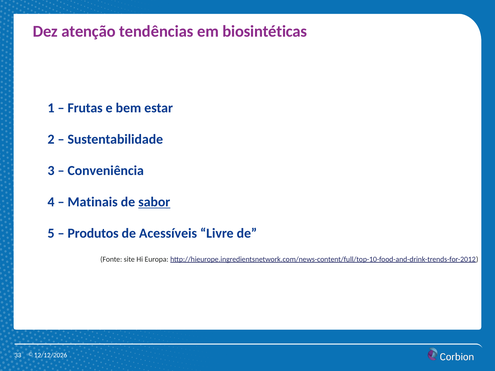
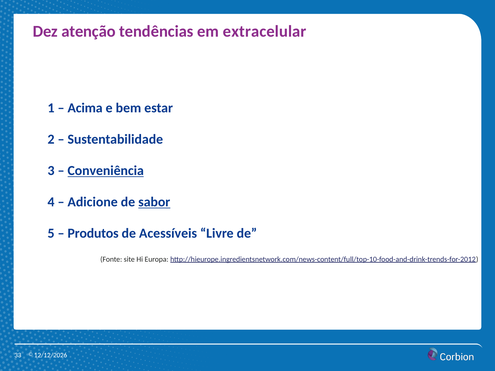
biosintéticas: biosintéticas -> extracelular (265, 31)
Frutas: Frutas -> Acima (85, 108)
Conveniência underline: none -> present (106, 171)
Matinais: Matinais -> Adicione (93, 202)
